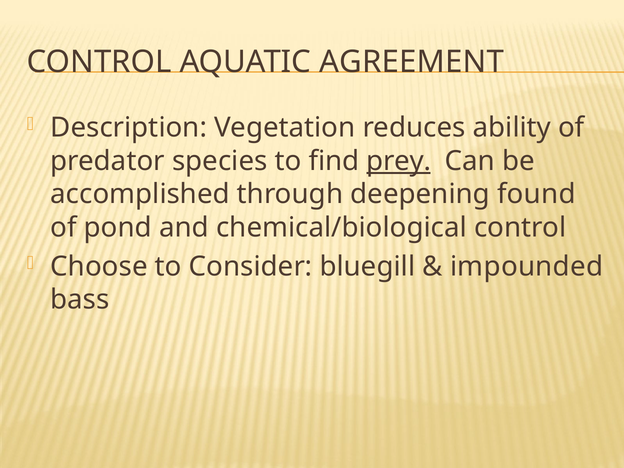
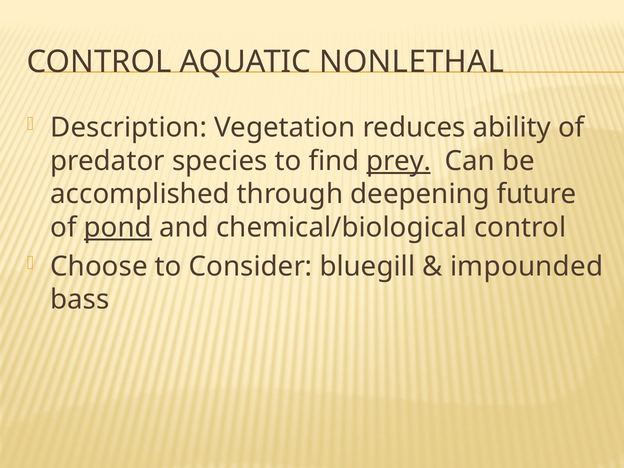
AGREEMENT: AGREEMENT -> NONLETHAL (412, 62)
found: found -> future (537, 194)
pond underline: none -> present (118, 228)
